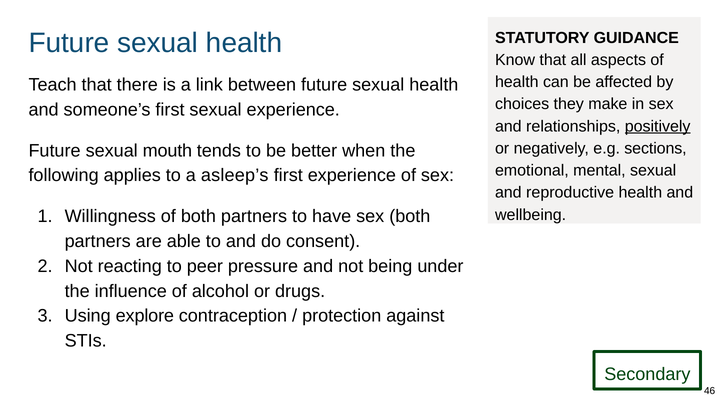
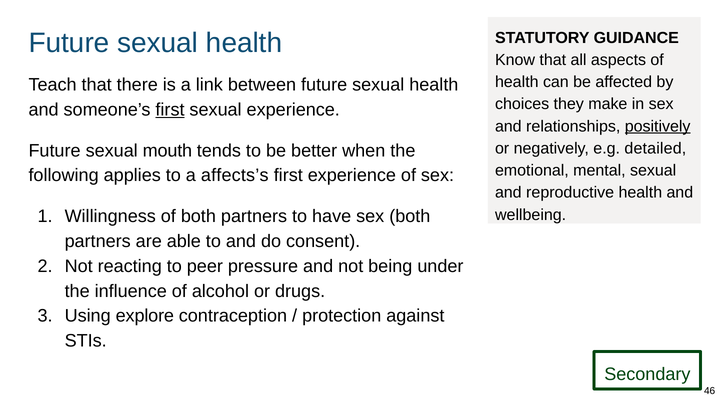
first underline: none -> present (170, 110)
sections: sections -> detailed (655, 148)
asleep’s: asleep’s -> affects’s (235, 176)
